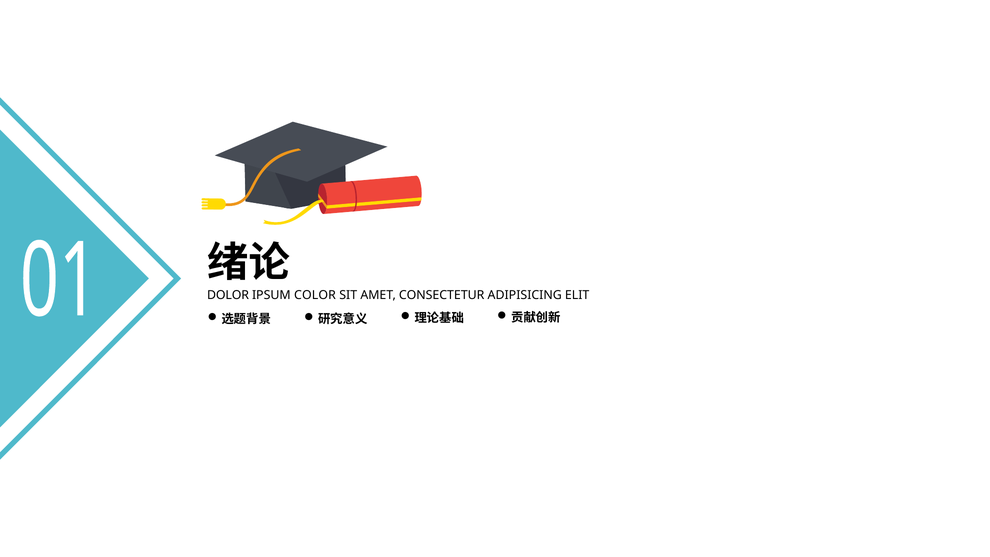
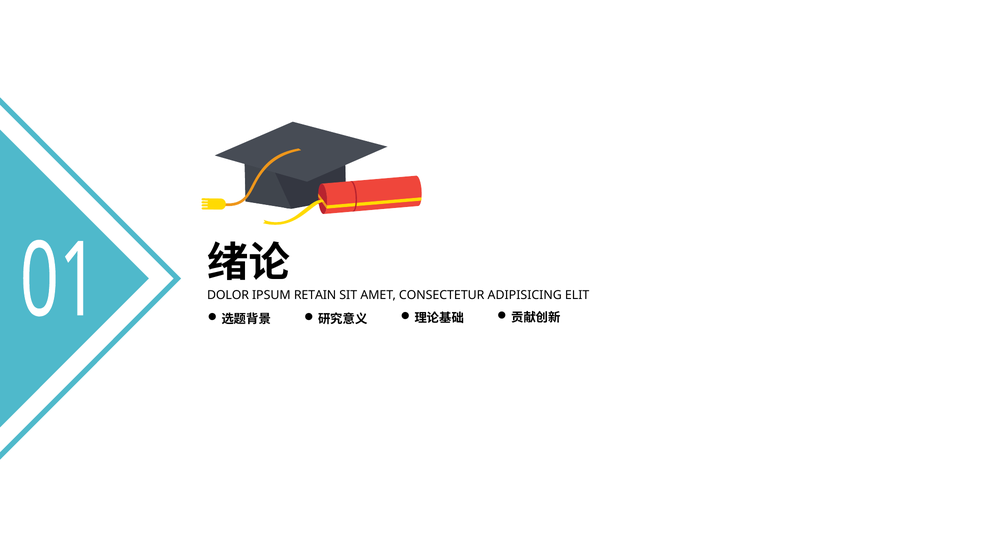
COLOR: COLOR -> RETAIN (315, 295)
